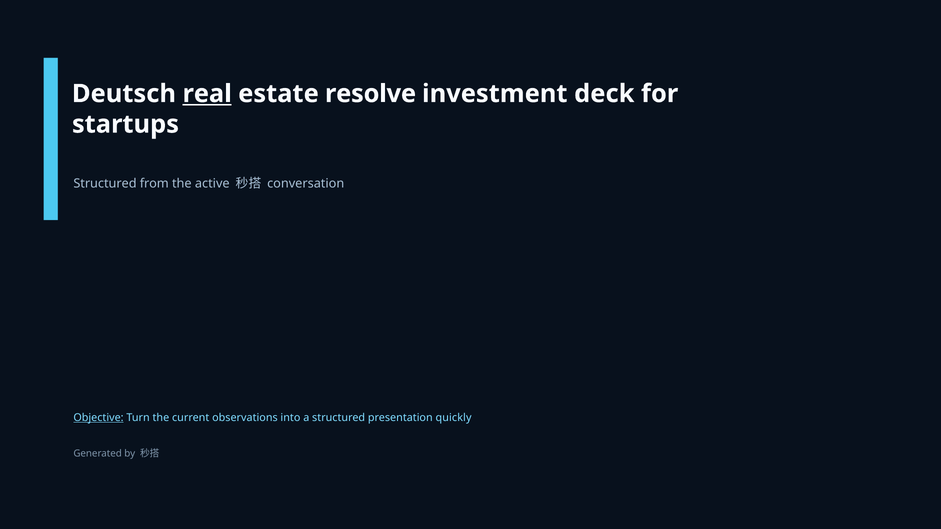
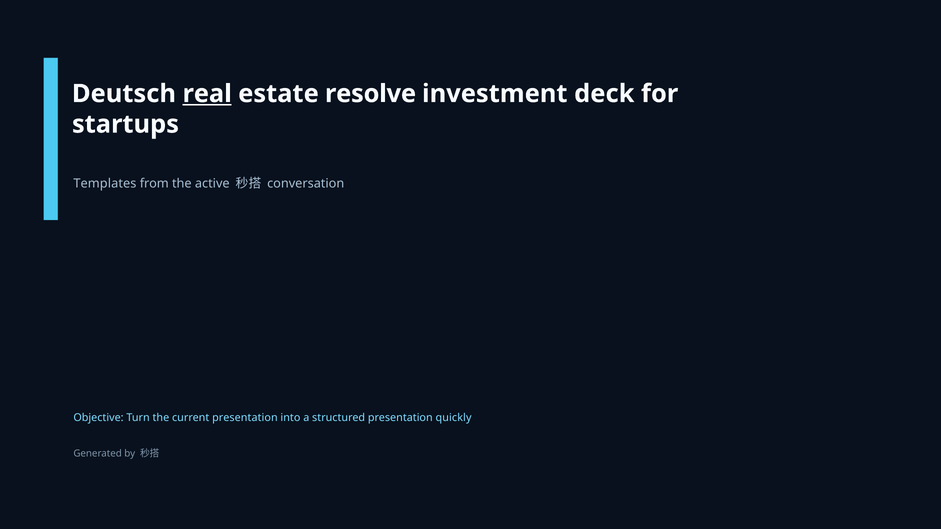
Structured: Structured -> Templates (105, 184)
Objective underline: present -> none (98, 418)
current observations: observations -> presentation (245, 418)
